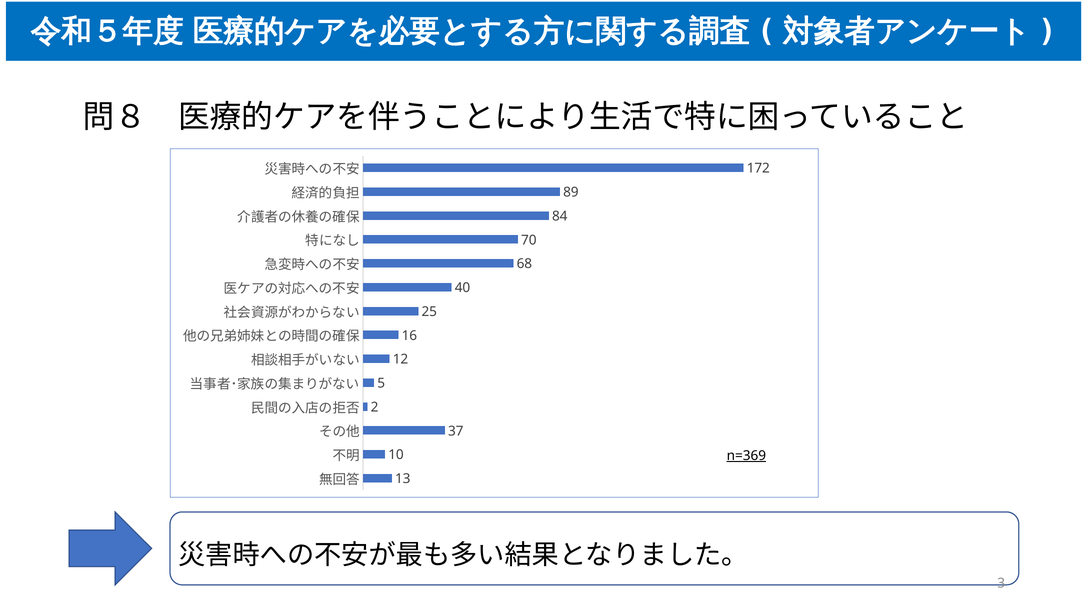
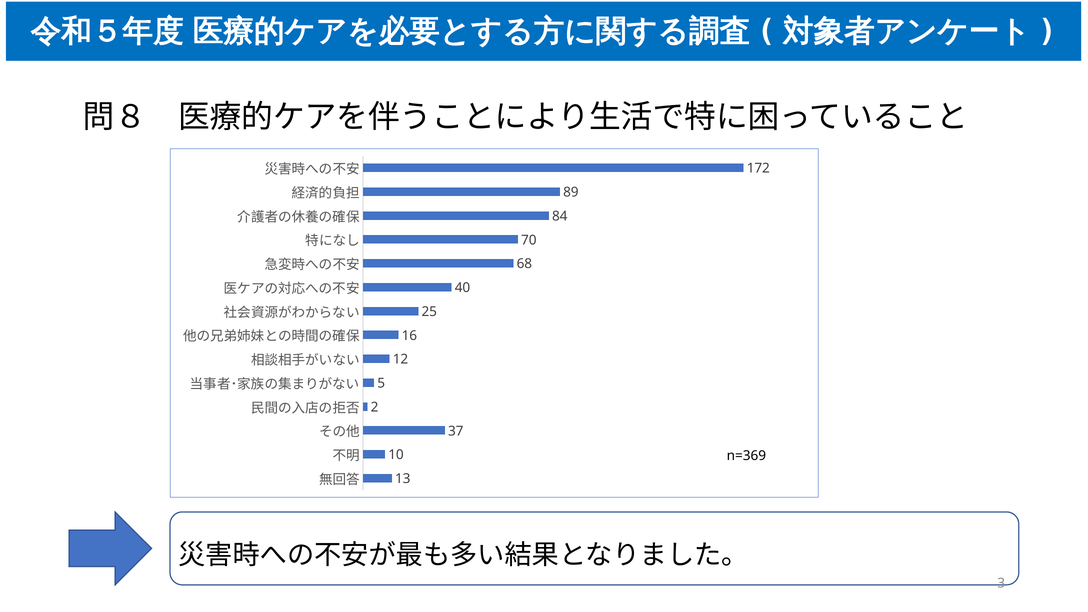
n=369 underline: present -> none (746, 456)
